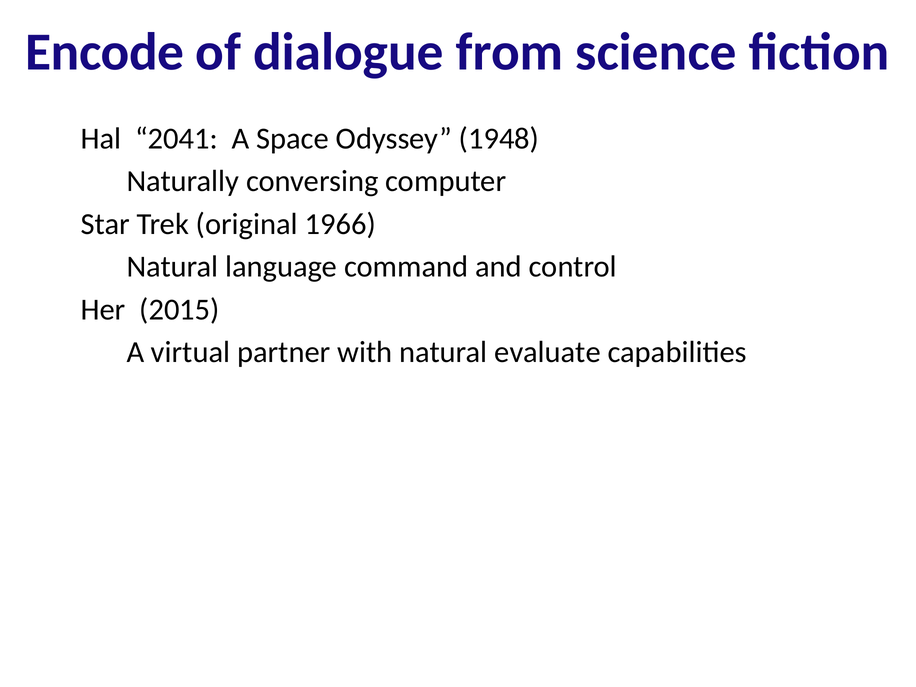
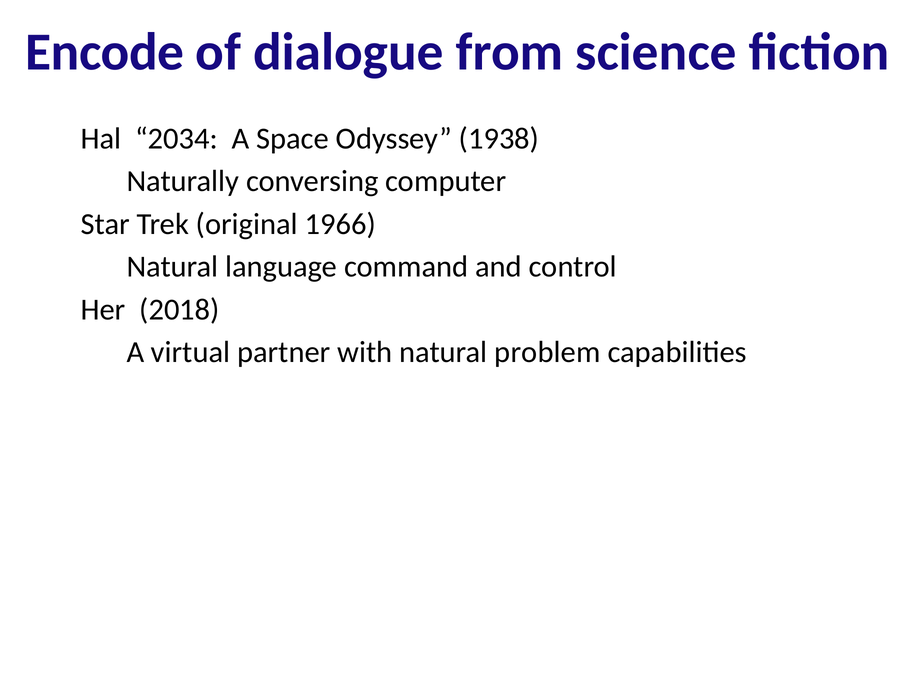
2041: 2041 -> 2034 (176, 139)
1948: 1948 -> 1938 (499, 139)
2015: 2015 -> 2018 (179, 310)
evaluate: evaluate -> problem (547, 352)
